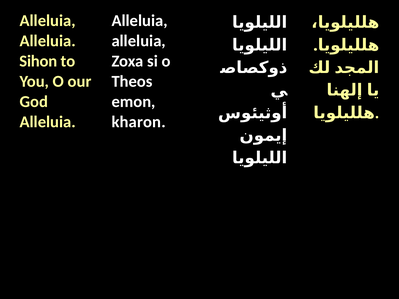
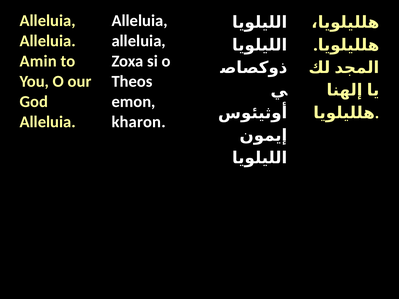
Sihon: Sihon -> Amin (38, 61)
